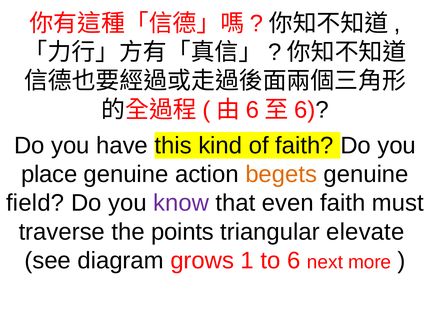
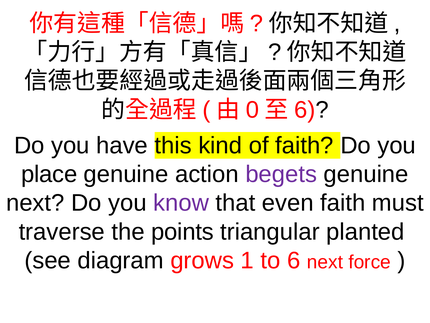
6: 6 -> 0 (252, 110)
begets colour: orange -> purple (281, 174)
field: field -> next (35, 203)
elevate: elevate -> planted (365, 231)
more: more -> force (370, 262)
